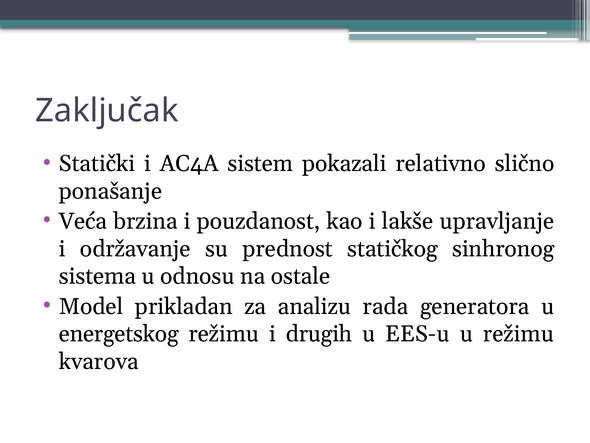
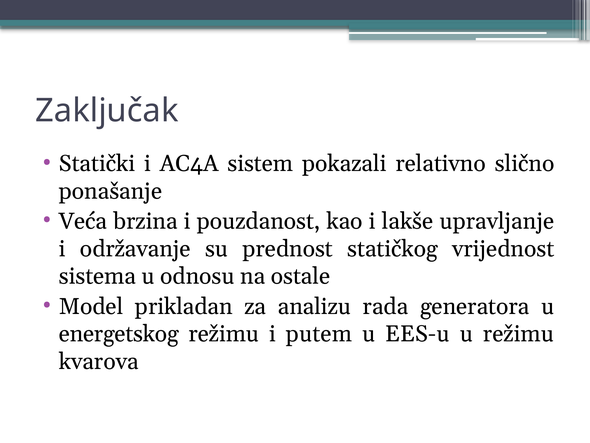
sinhronog: sinhronog -> vrijednost (503, 249)
drugih: drugih -> putem (319, 334)
